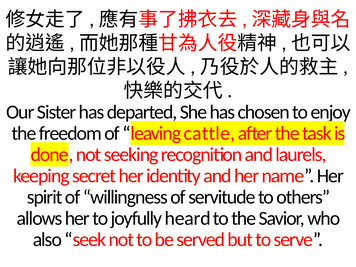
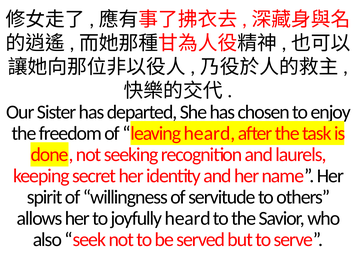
leaving cattle: cattle -> heard (209, 133)
